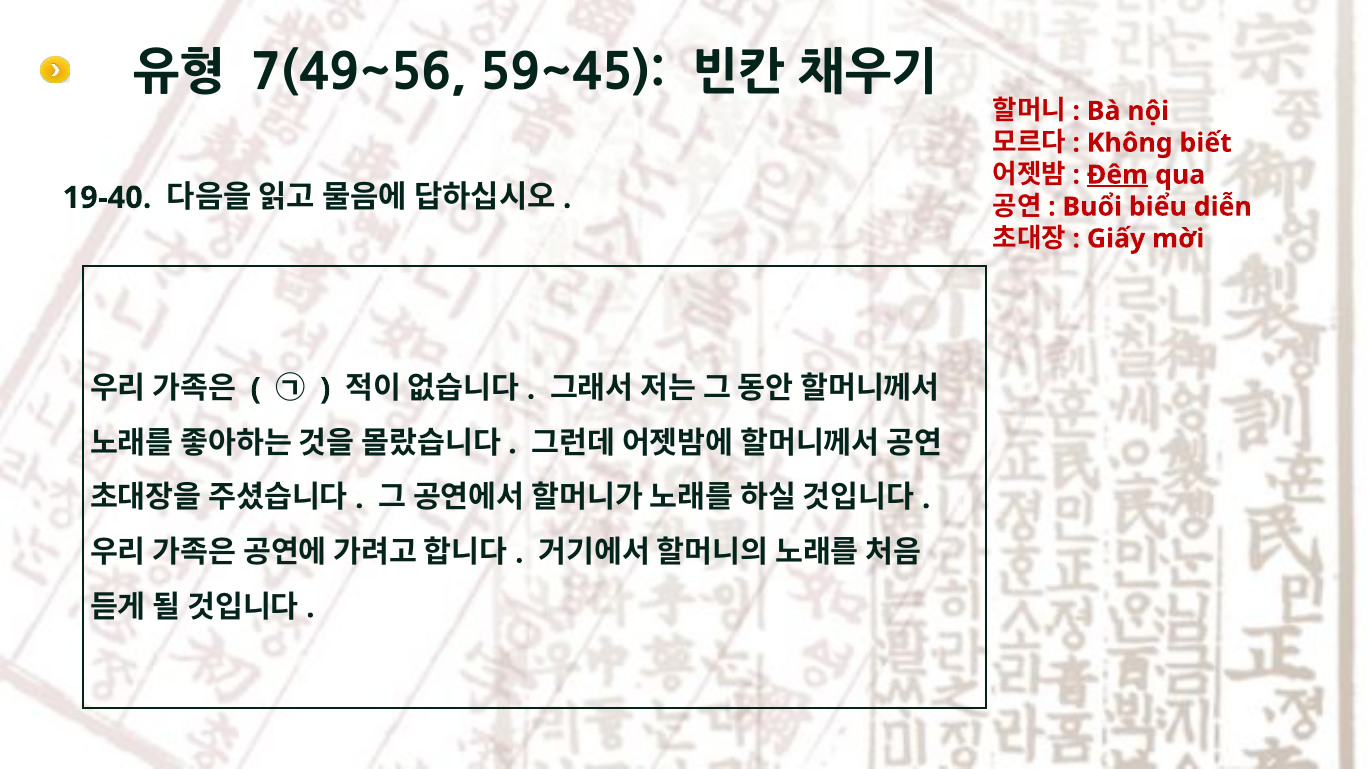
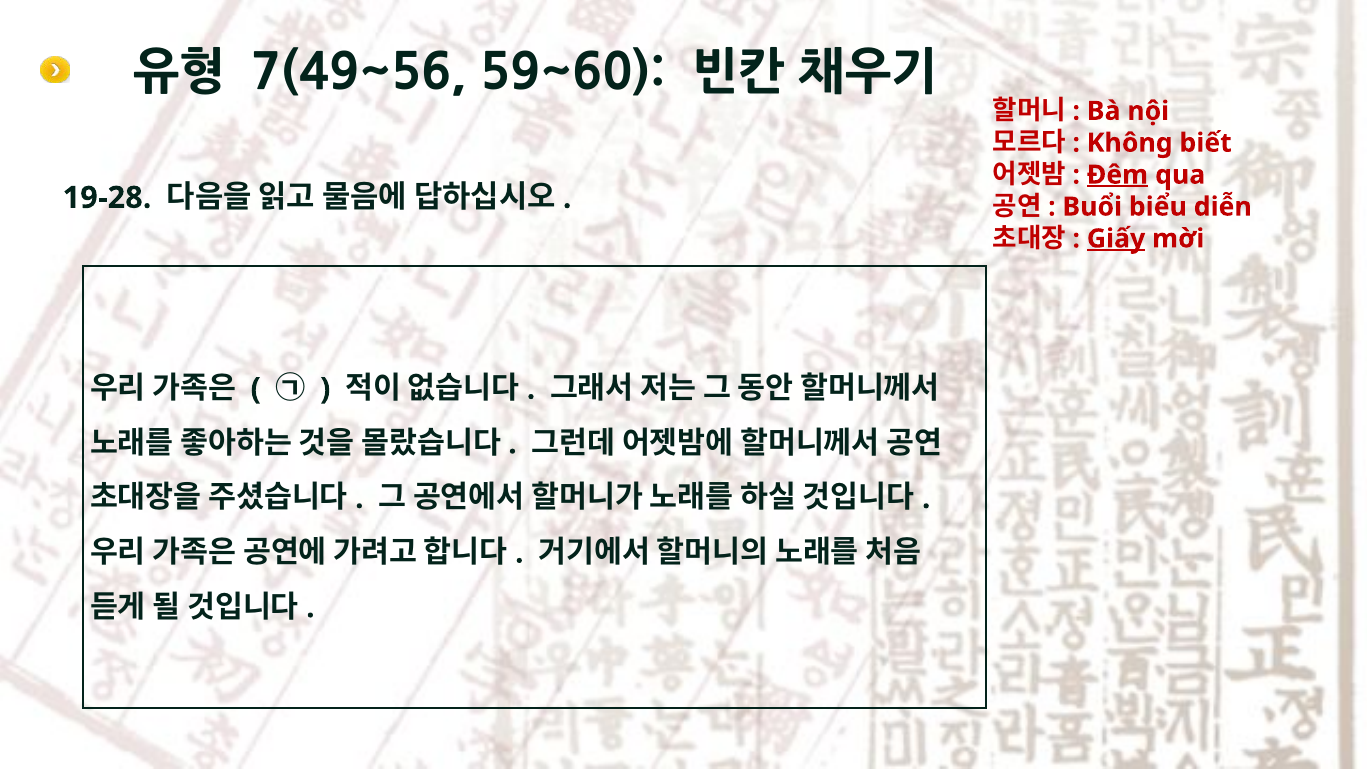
59~45: 59~45 -> 59~60 (573, 73)
19-40: 19-40 -> 19-28 (107, 198)
Giấy underline: none -> present (1116, 239)
